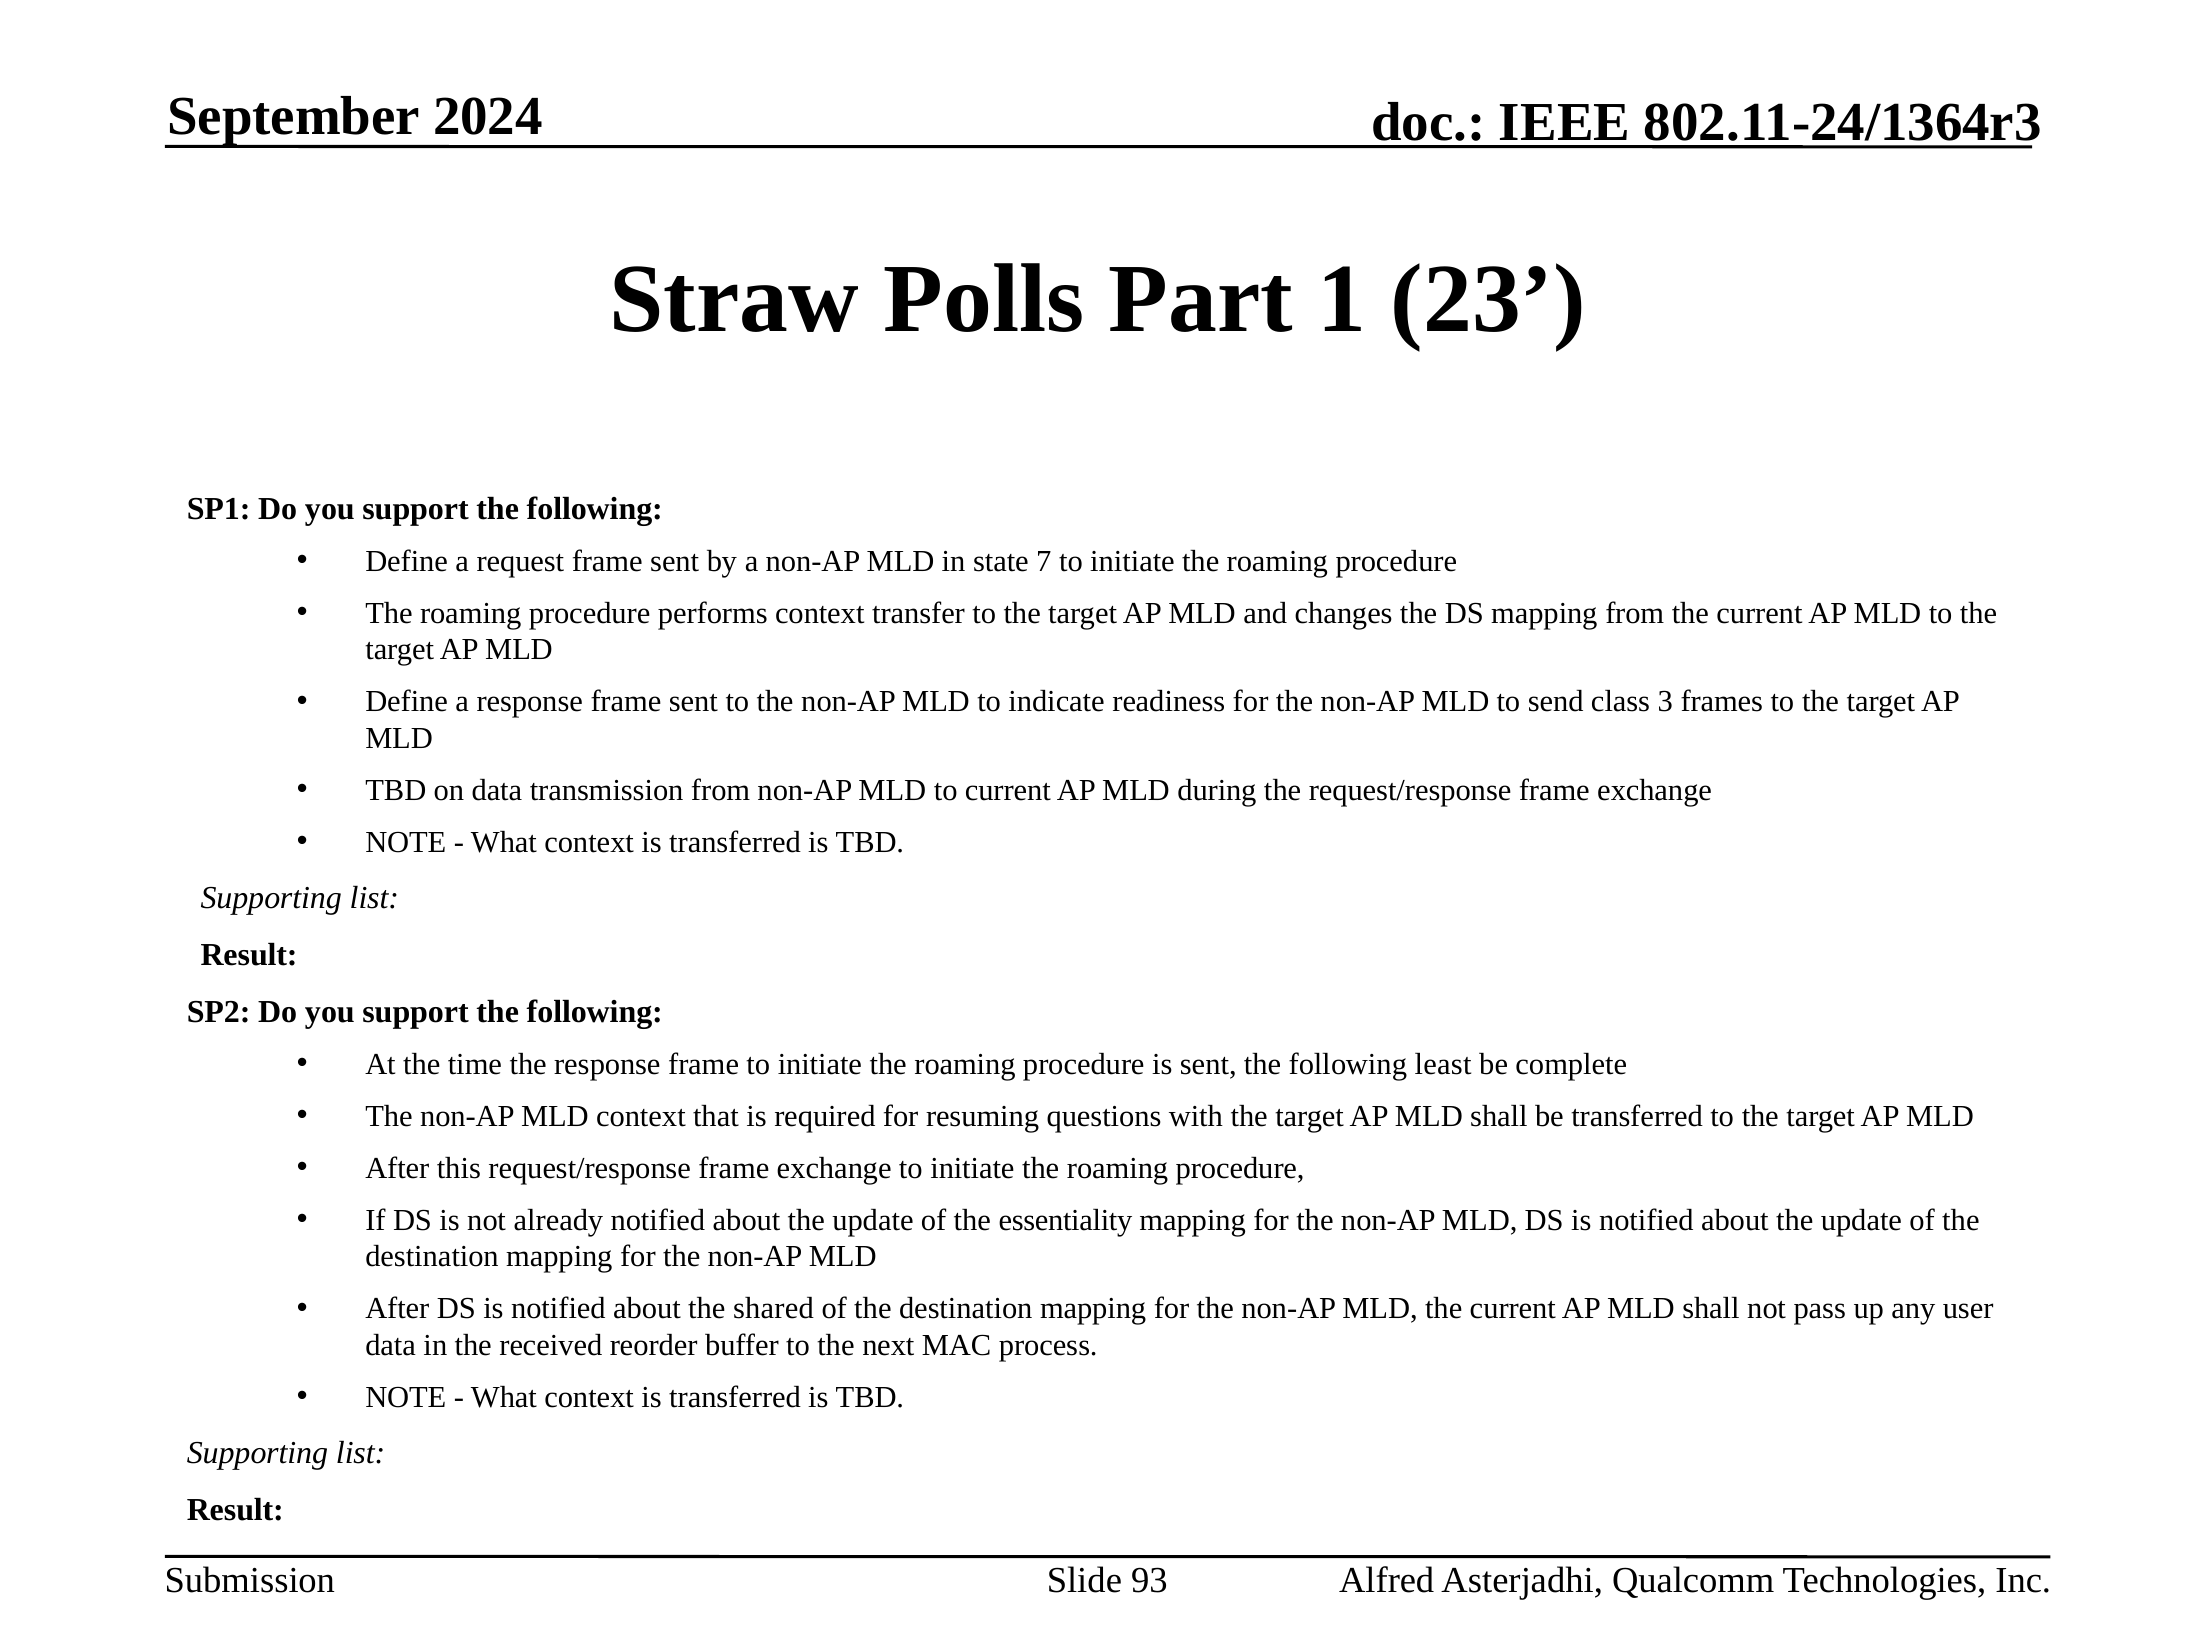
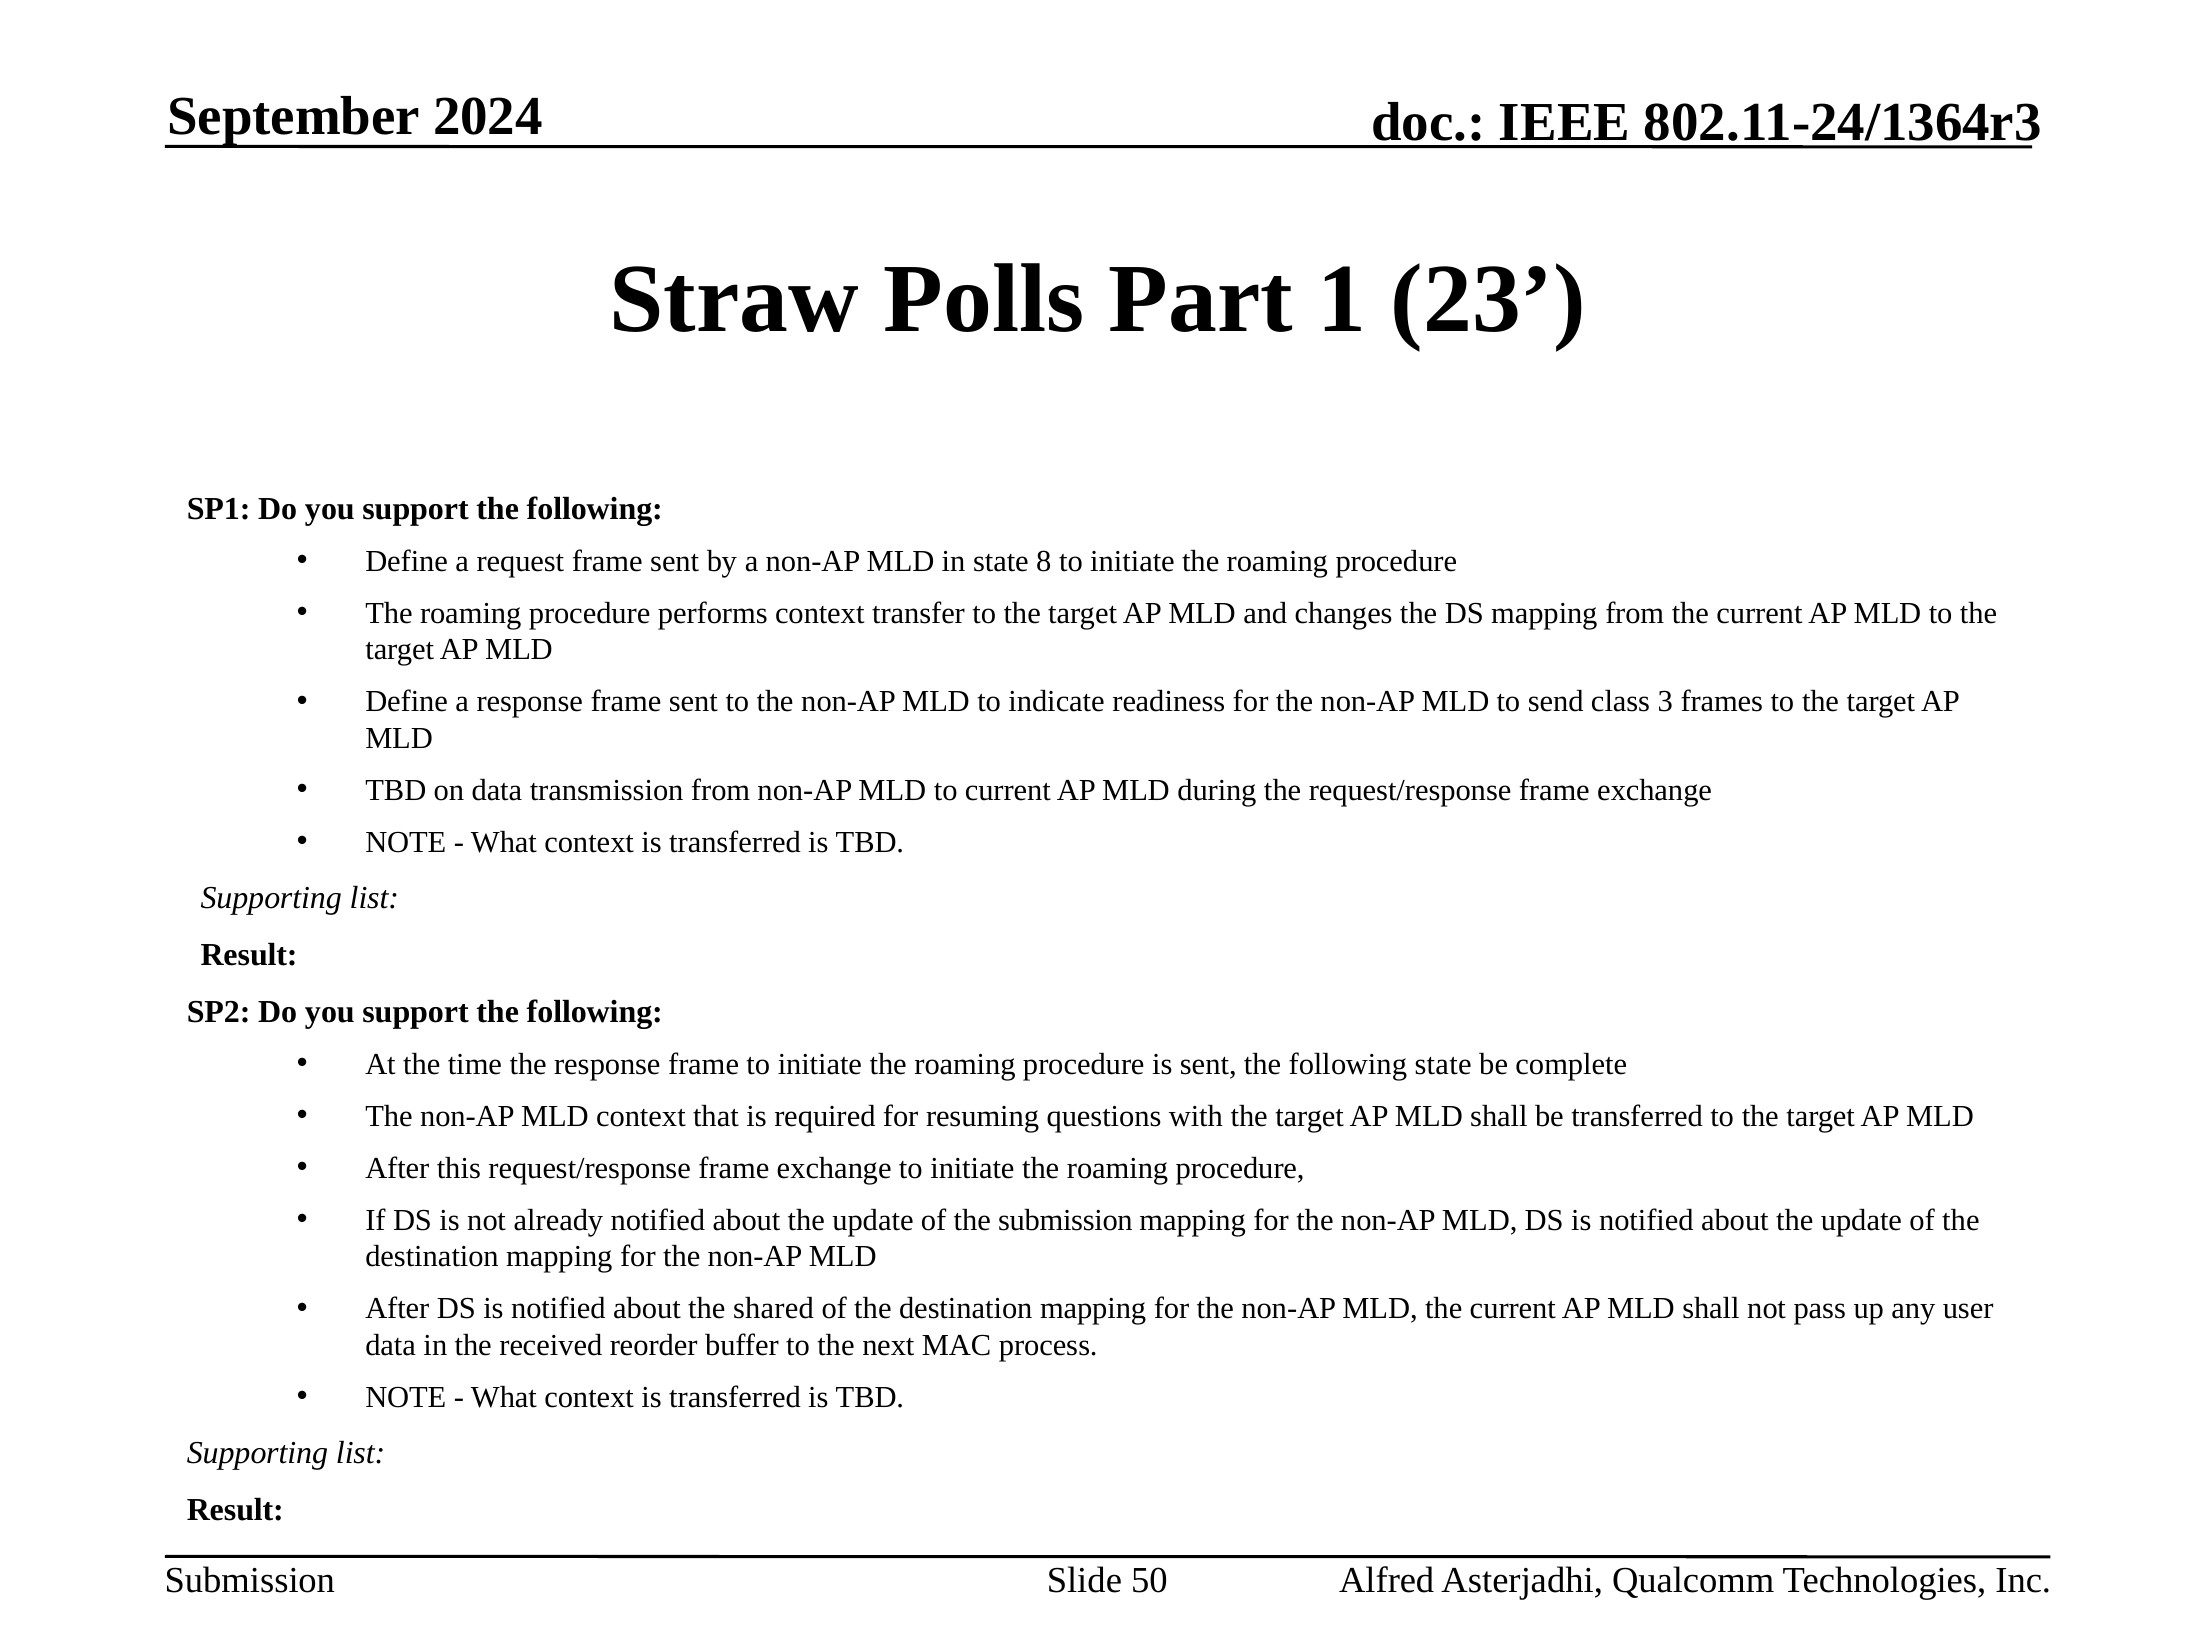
7: 7 -> 8 (1044, 561)
following least: least -> state (1443, 1064)
the essentiality: essentiality -> submission (1065, 1220)
93: 93 -> 50 (1149, 1580)
